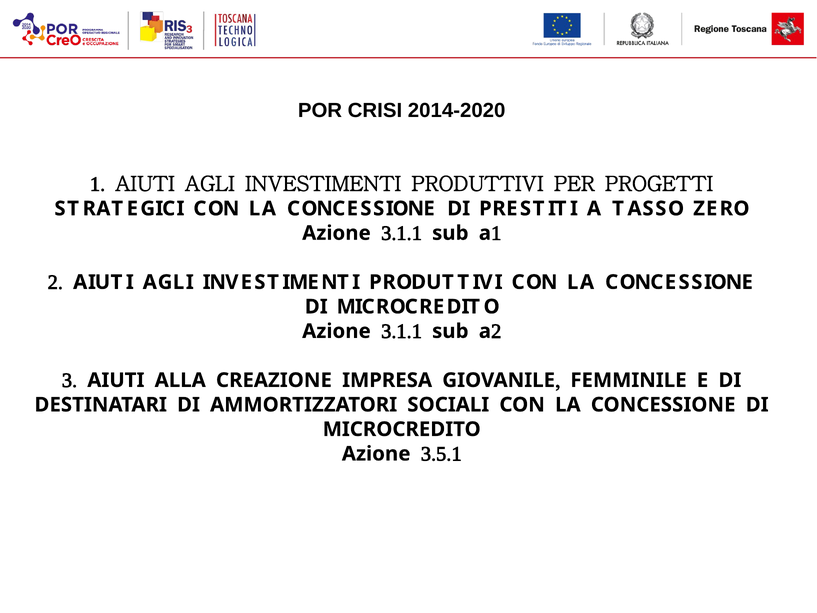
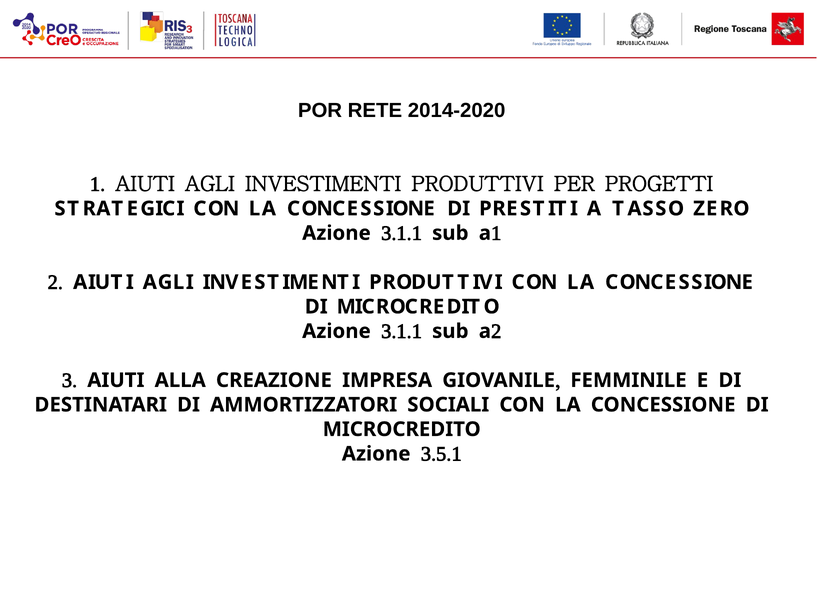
CRISI: CRISI -> RETE (375, 110)
